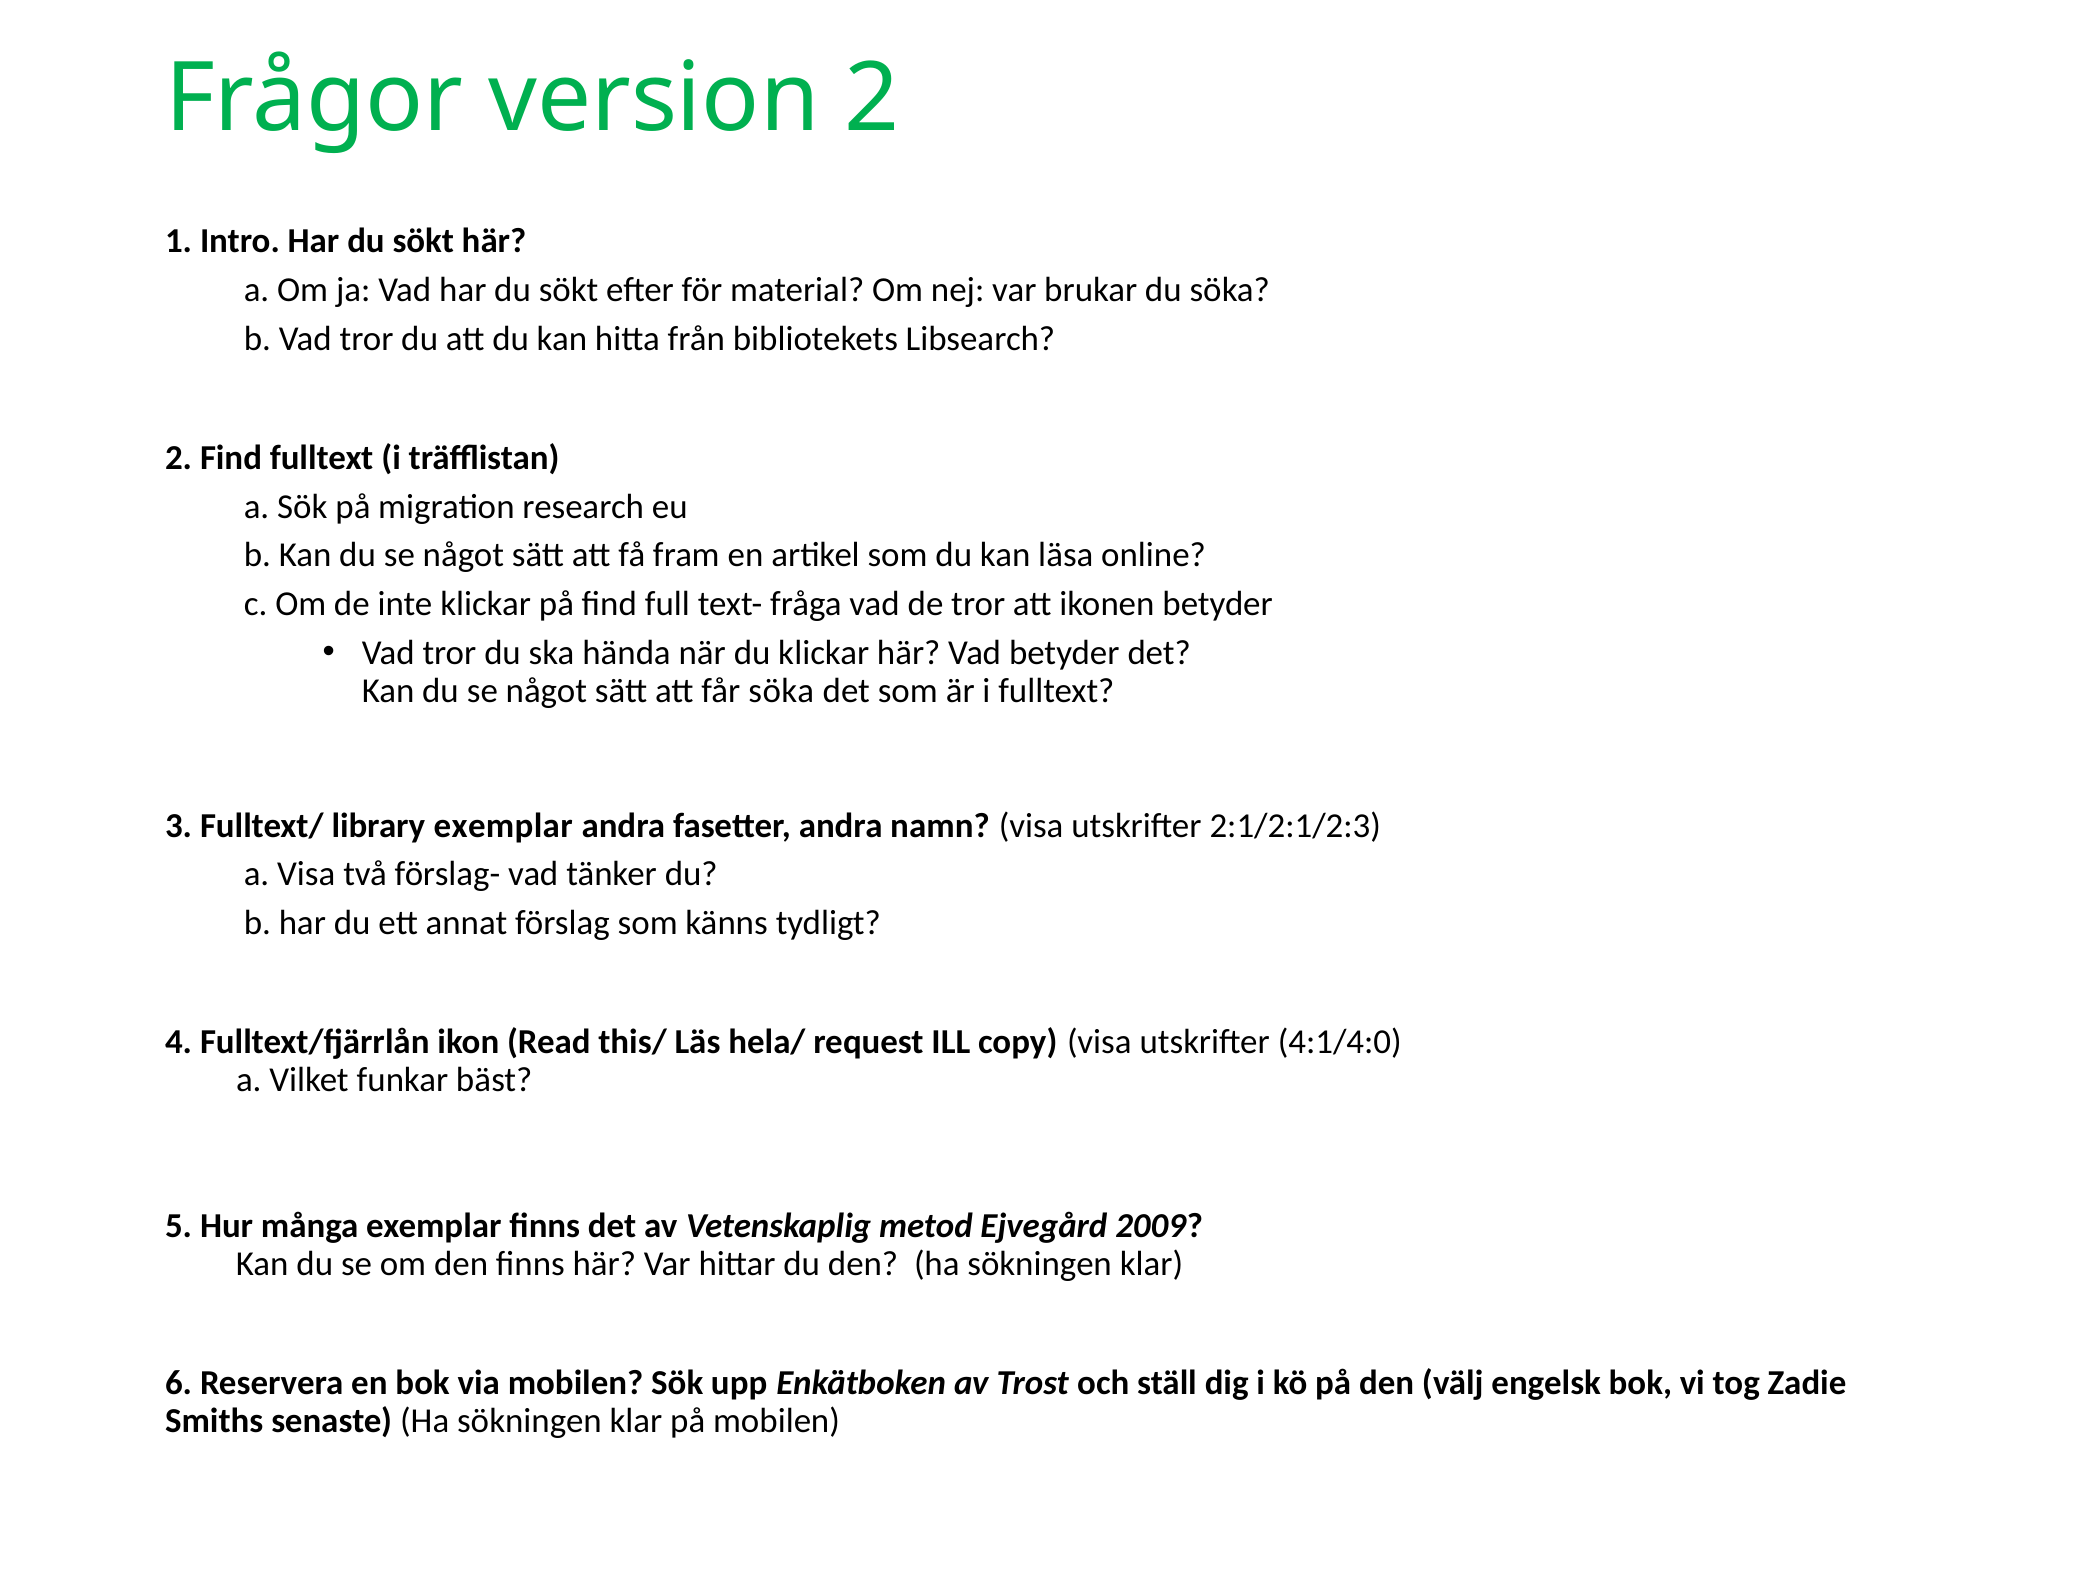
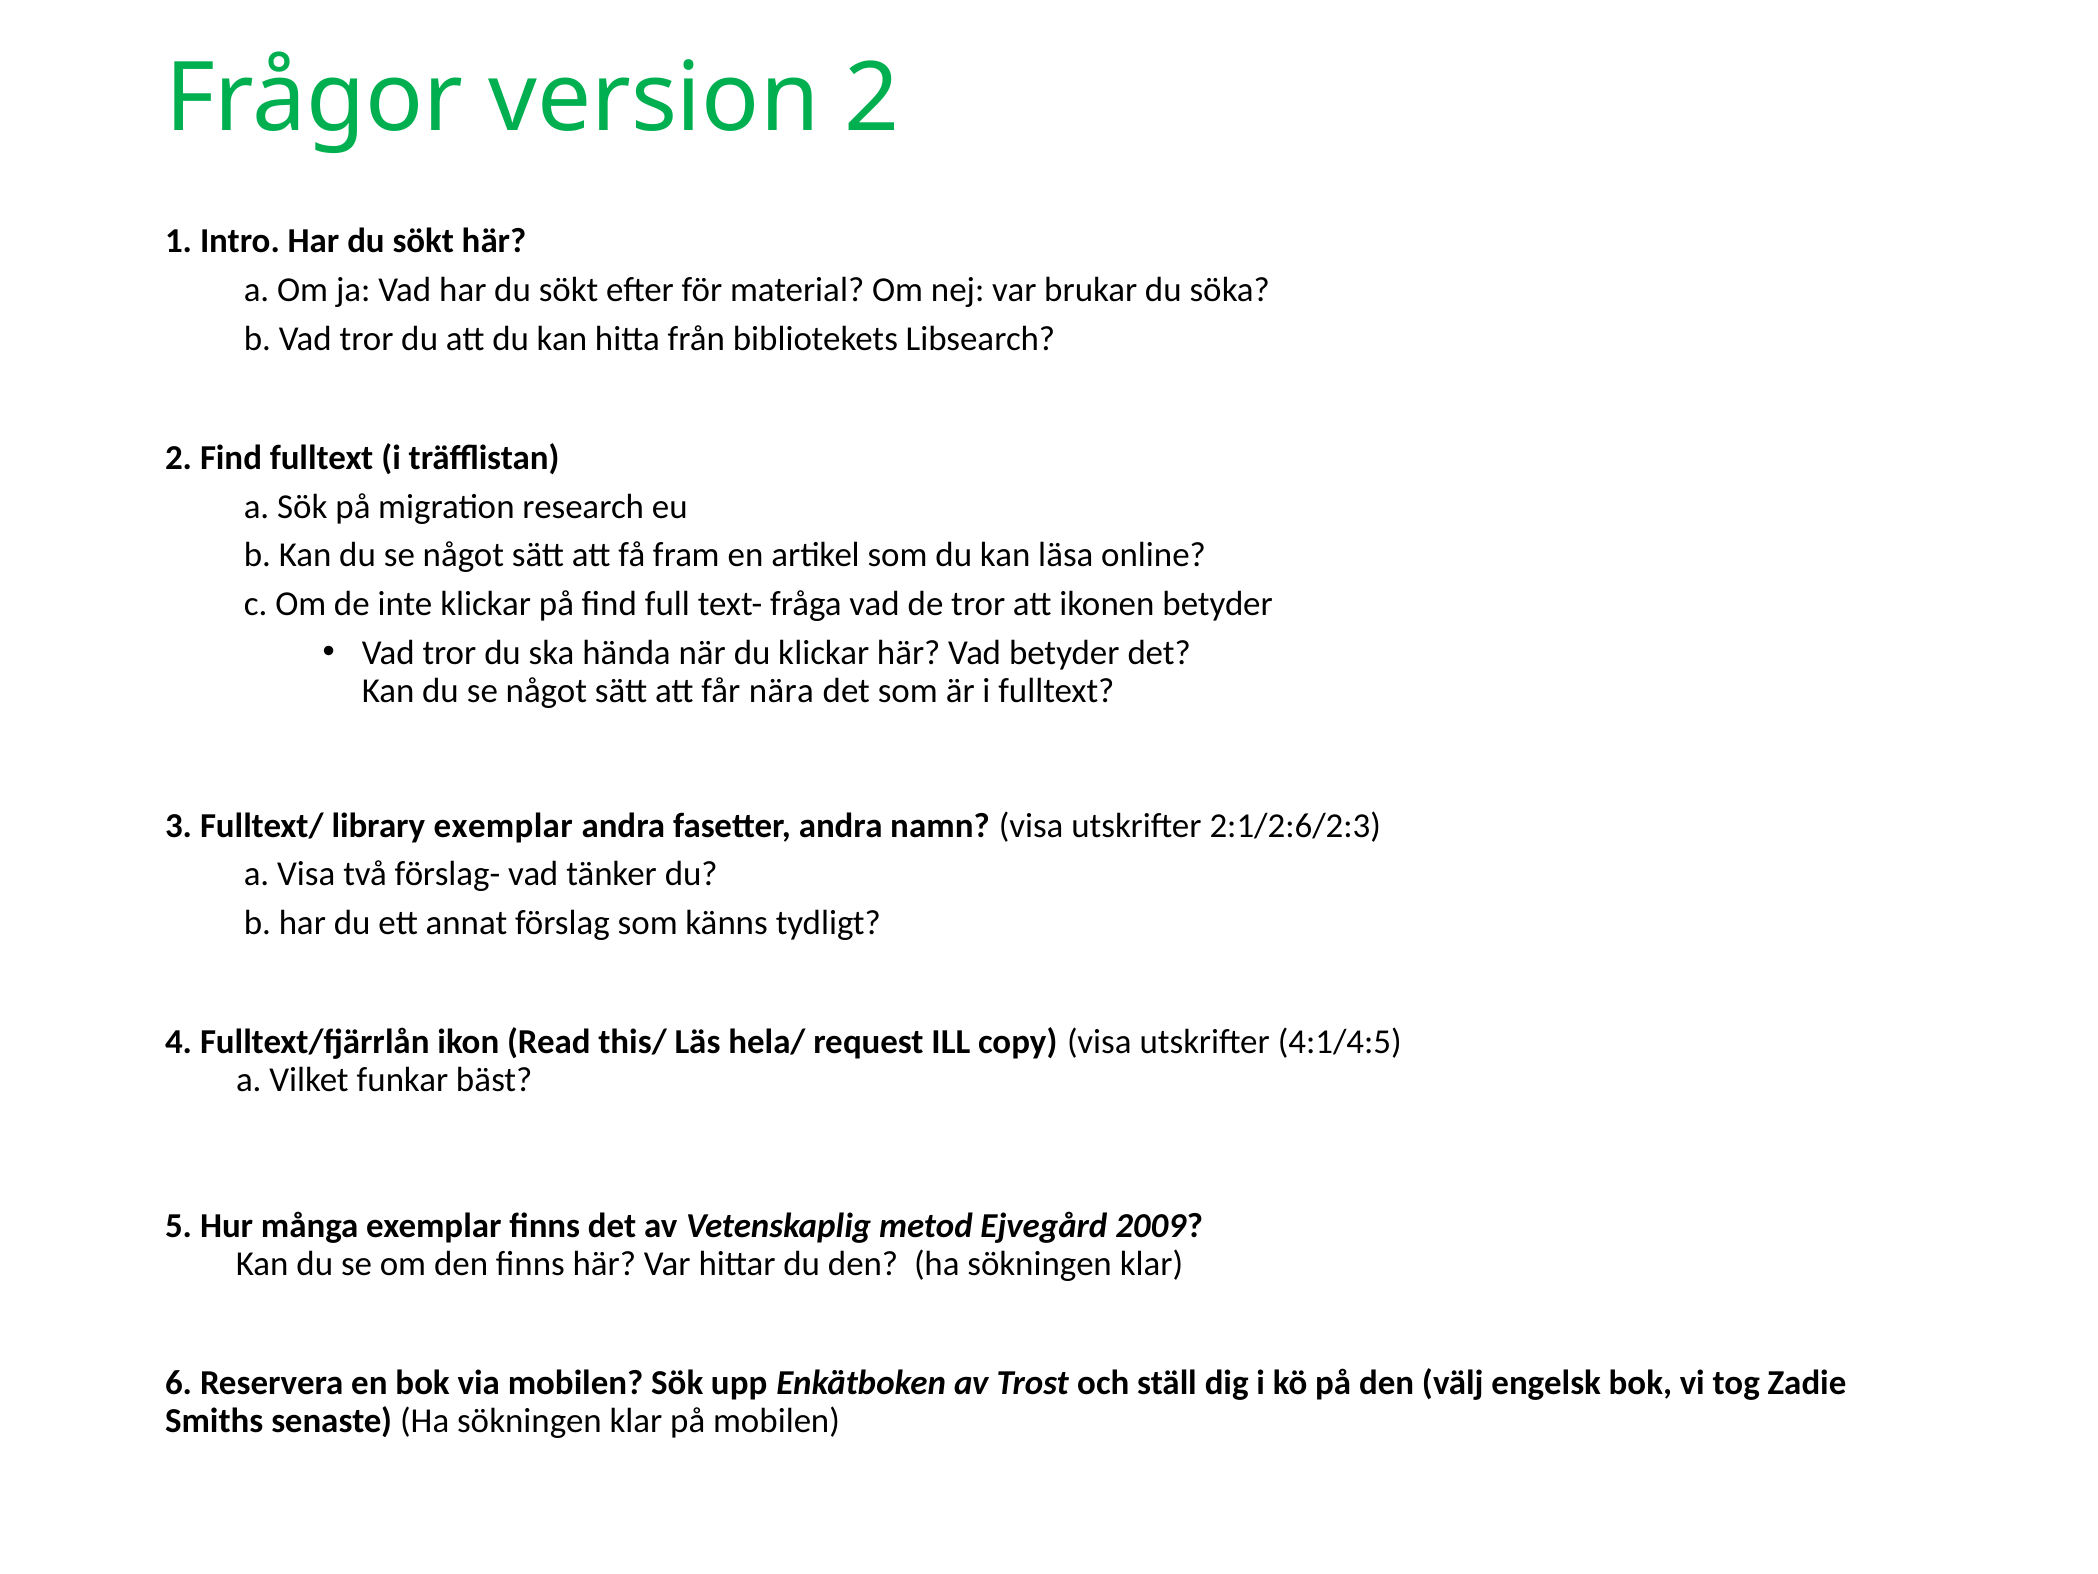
får söka: söka -> nära (781, 690)
2:1/2:1/2:3: 2:1/2:1/2:3 -> 2:1/2:6/2:3 (1295, 825)
4:1/4:0: 4:1/4:0 -> 4:1/4:5 (1340, 1042)
